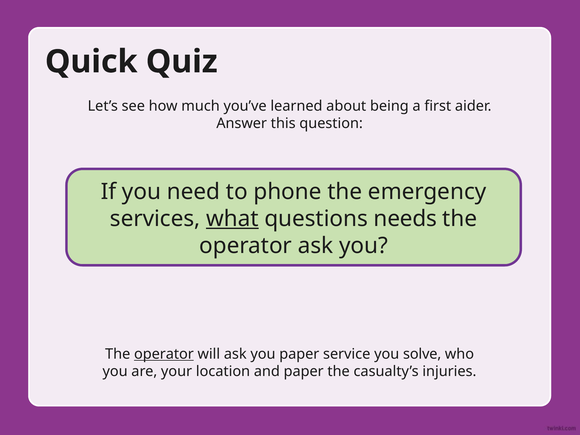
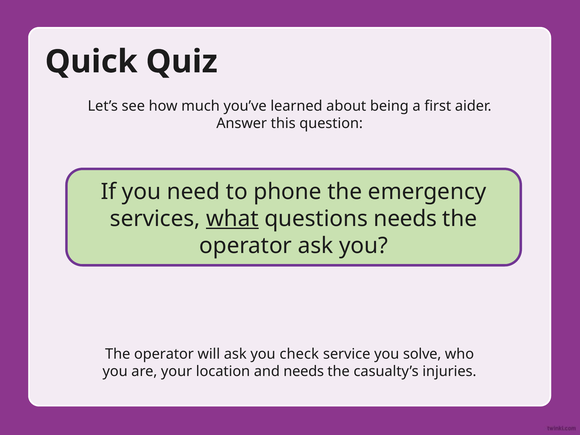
operator underline: present -> none (164, 354)
you paper: paper -> check (299, 354)
and paper: paper -> needs (304, 372)
